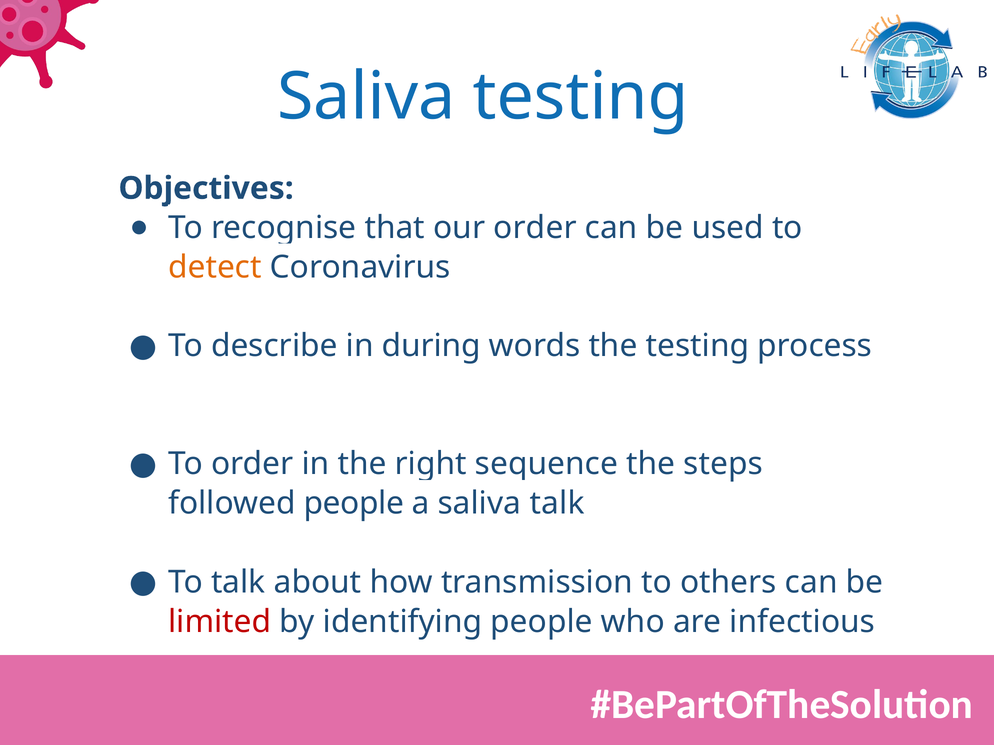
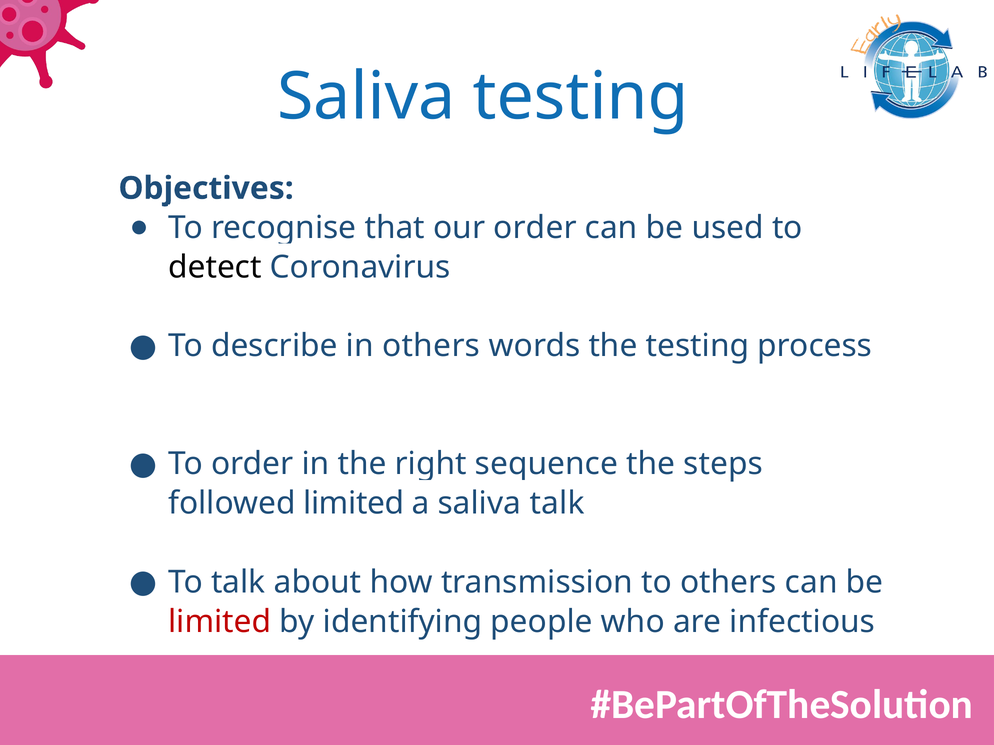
detect colour: orange -> black (215, 267)
in during: during -> others (431, 346)
followed people: people -> limited (354, 504)
